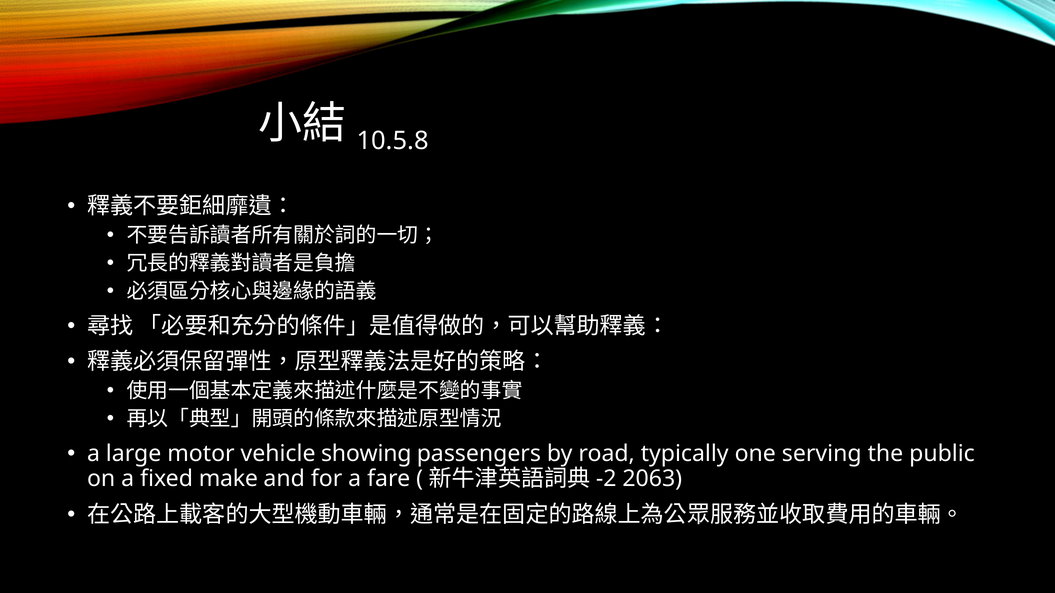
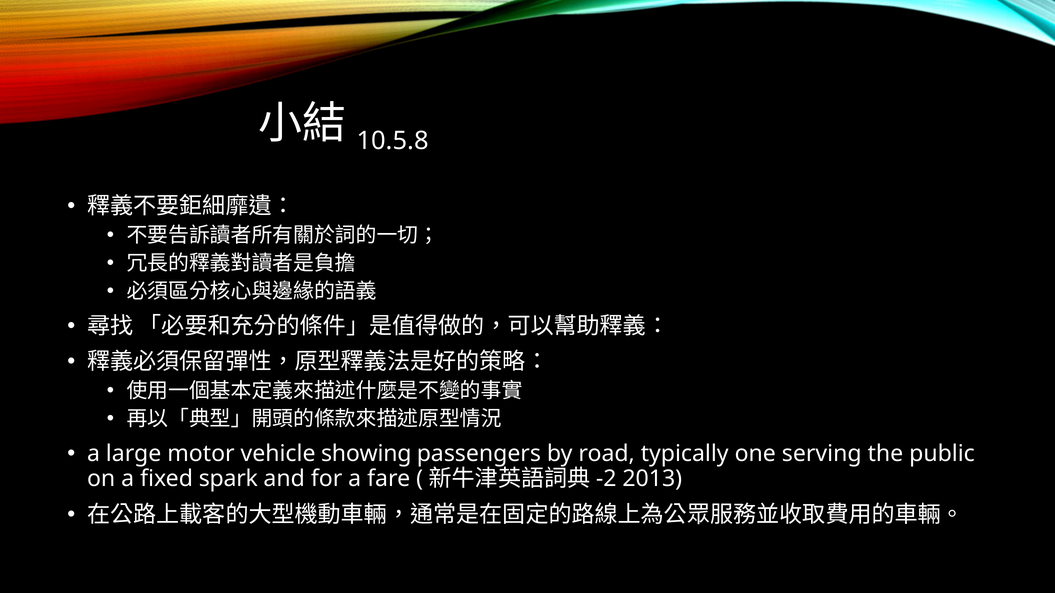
make: make -> spark (228, 479)
2063: 2063 -> 2013 (652, 479)
